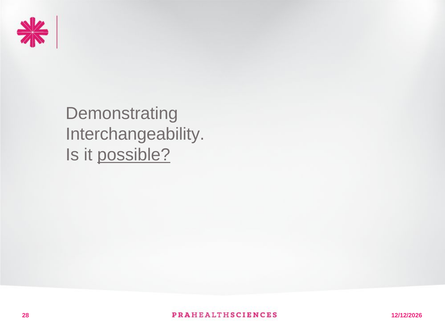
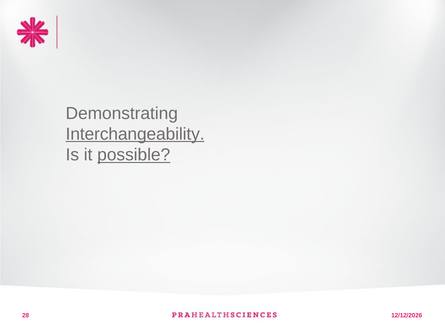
Interchangeability underline: none -> present (135, 134)
